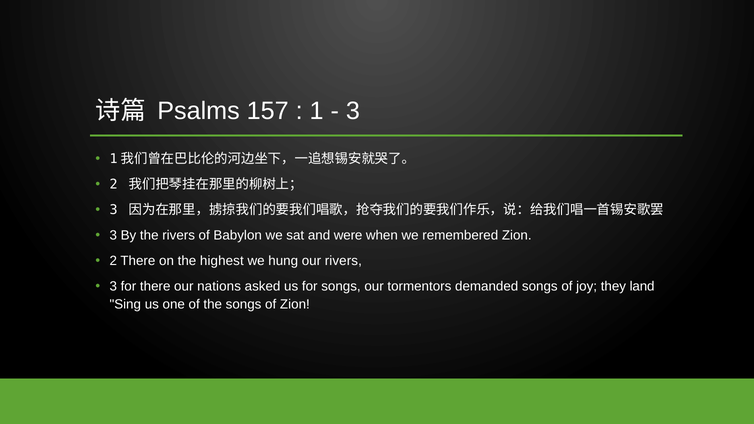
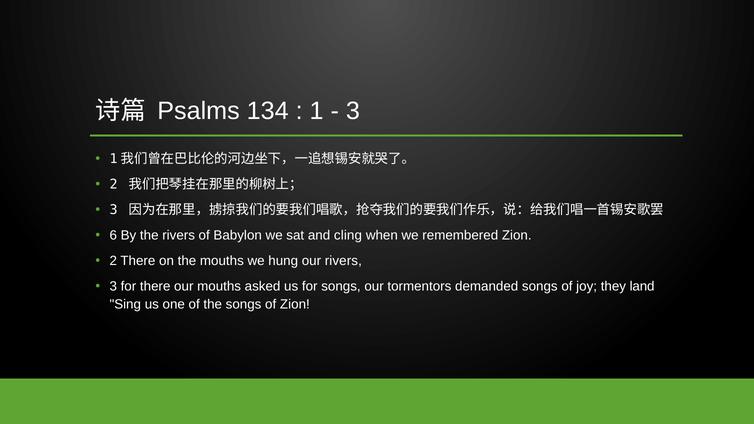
157: 157 -> 134 (268, 111)
3: 3 -> 6 (113, 236)
were: were -> cling (348, 236)
the highest: highest -> mouths (222, 261)
our nations: nations -> mouths (219, 287)
